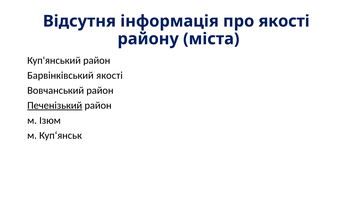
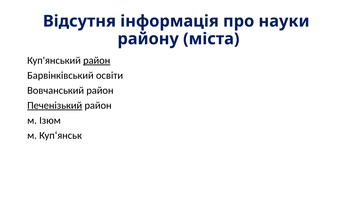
про якості: якості -> науки (284, 21)
район underline: none -> present (97, 60)
Барвінківський якості: якості -> освіти (110, 75)
